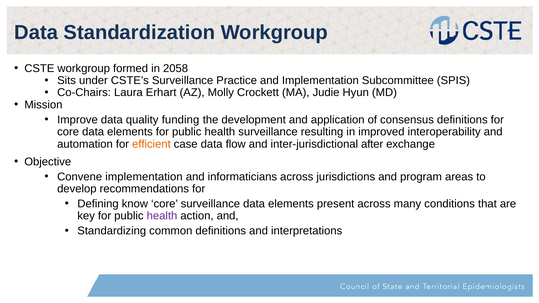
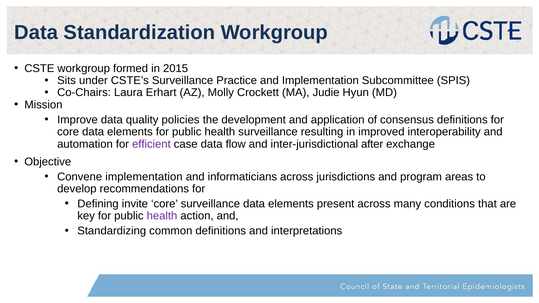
2058: 2058 -> 2015 (176, 68)
funding: funding -> policies (181, 120)
efficient colour: orange -> purple (151, 144)
know: know -> invite (135, 204)
